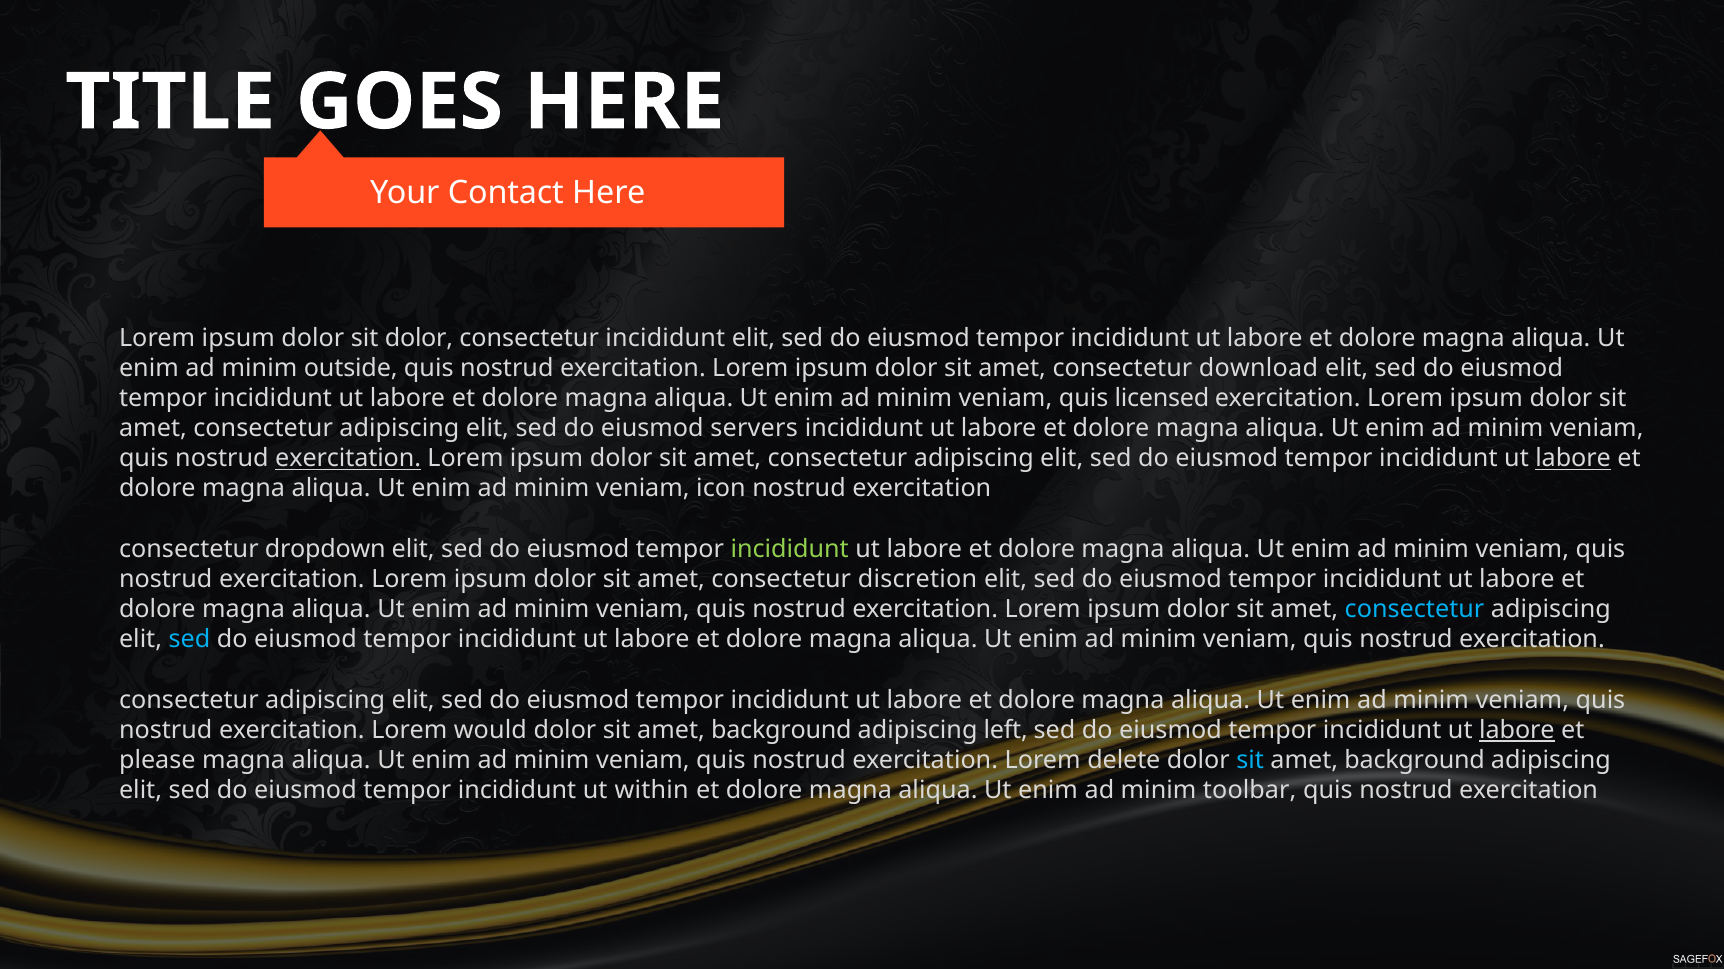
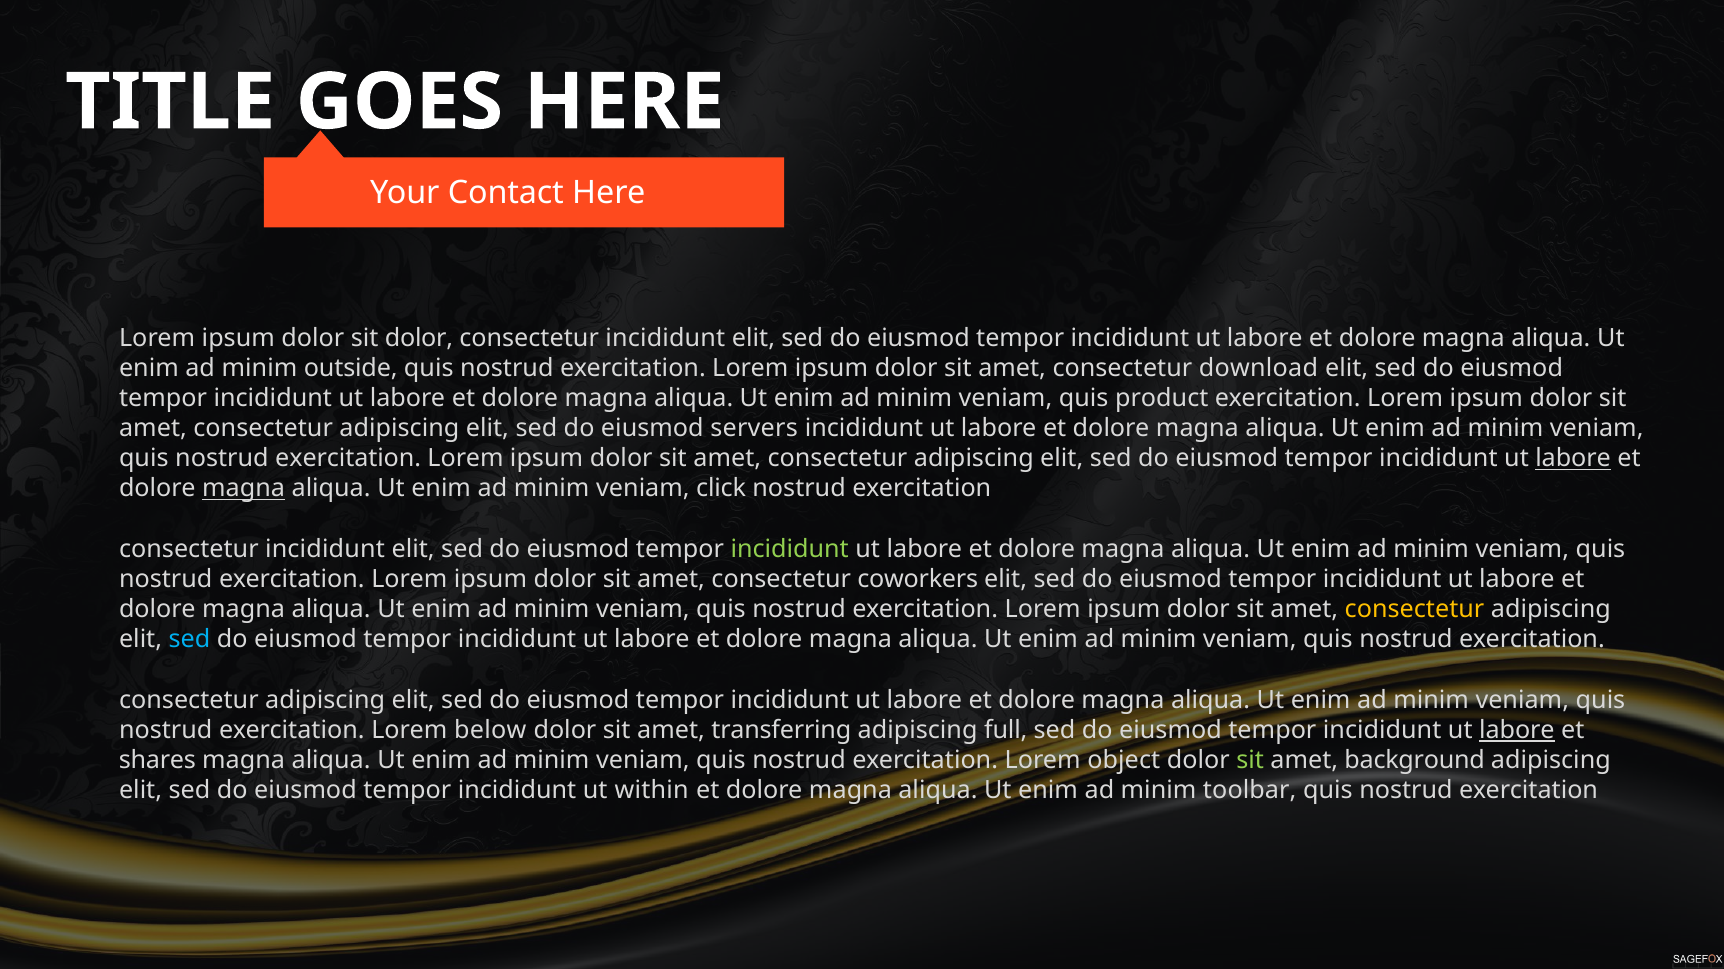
licensed: licensed -> product (1162, 398)
exercitation underline: present -> none (348, 459)
magna underline: none -> present (244, 489)
icon: icon -> click (721, 489)
dropdown: dropdown -> incididunt (325, 549)
discretion: discretion -> coworkers (918, 580)
consectetur colour: light blue -> yellow (1415, 610)
would: would -> below (490, 731)
background: background -> transferring (781, 731)
left: left -> full (1006, 731)
please: please -> shares (157, 761)
delete: delete -> object (1124, 761)
sit colour: light blue -> light green (1250, 761)
